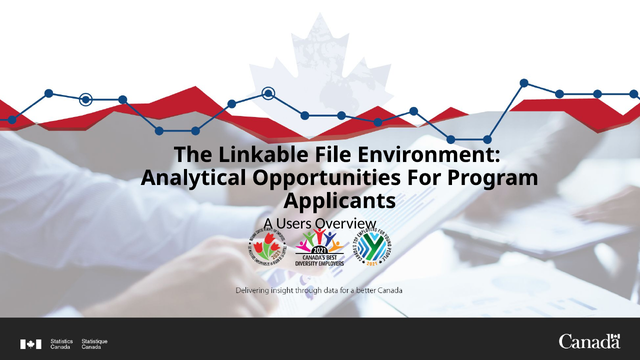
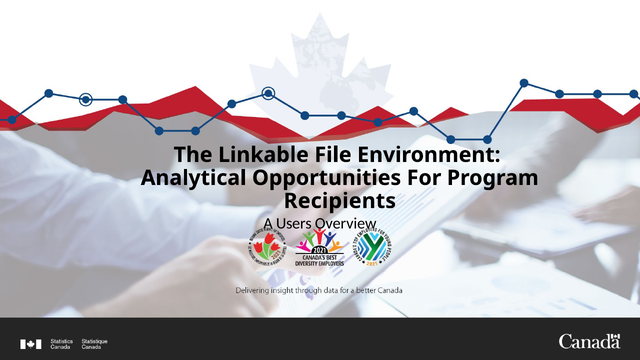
Applicants: Applicants -> Recipients (340, 201)
